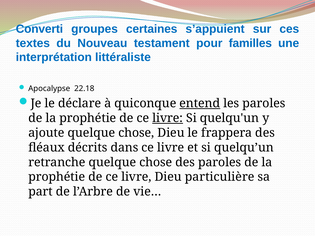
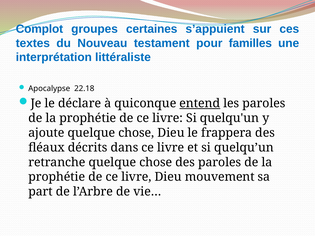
Converti: Converti -> Complot (39, 29)
livre underline: present -> none (168, 118)
particulière: particulière -> mouvement (220, 177)
